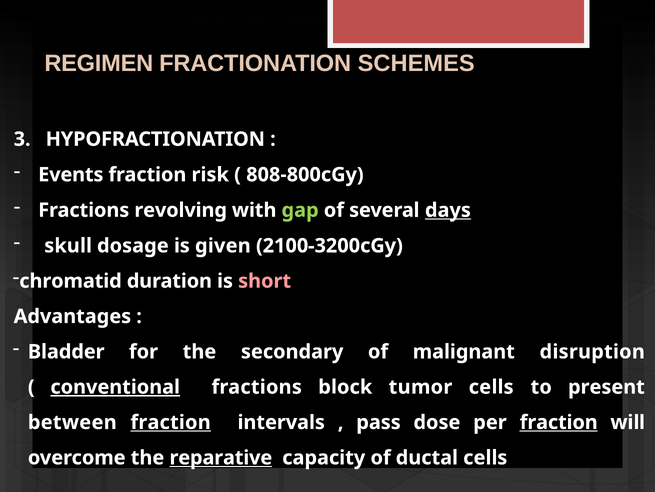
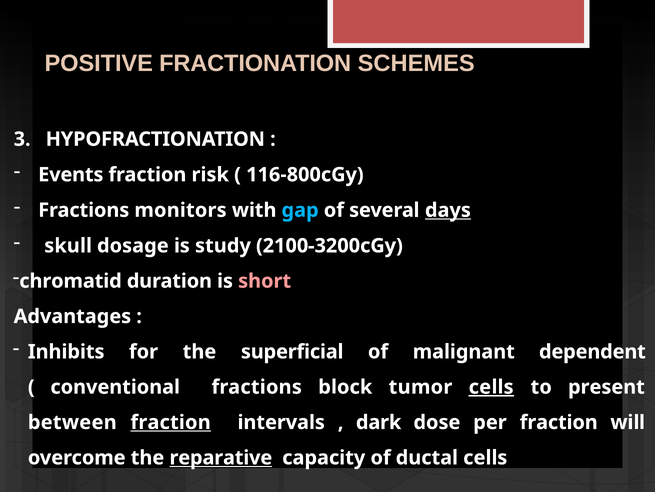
REGIMEN: REGIMEN -> POSITIVE (99, 63)
808-800cGy: 808-800cGy -> 116-800cGy (305, 174)
revolving: revolving -> monitors (180, 210)
gap colour: light green -> light blue (300, 210)
given: given -> study (223, 245)
Bladder: Bladder -> Inhibits (66, 351)
secondary: secondary -> superficial (292, 351)
disruption: disruption -> dependent (592, 351)
conventional underline: present -> none (115, 387)
cells underline: none -> present (491, 387)
pass: pass -> dark (379, 422)
fraction underline: present -> none (559, 422)
